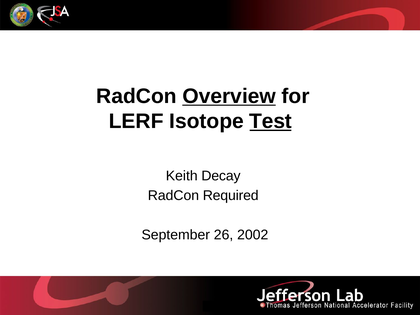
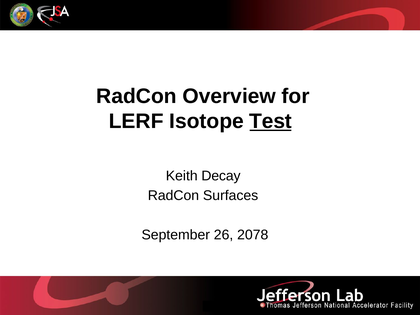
Overview underline: present -> none (229, 96)
Required: Required -> Surfaces (231, 196)
2002: 2002 -> 2078 (253, 235)
